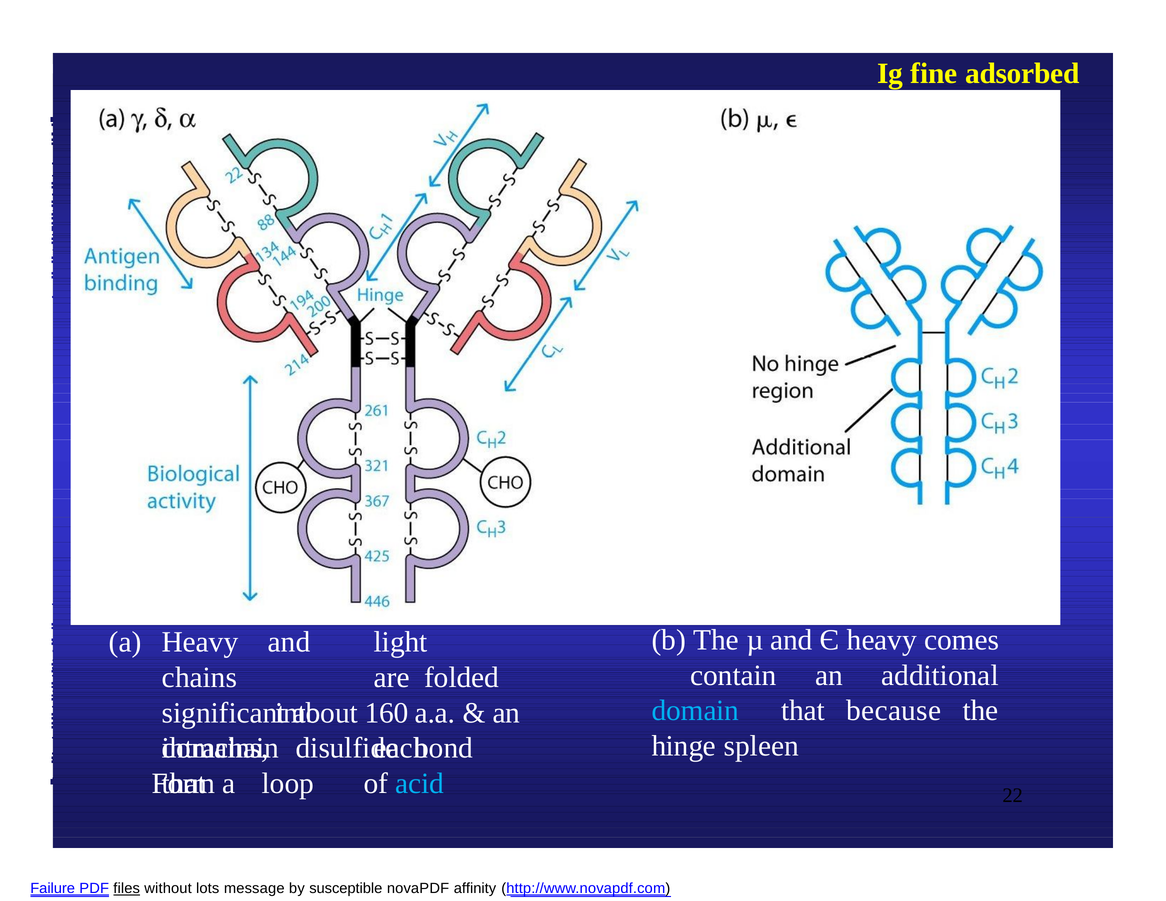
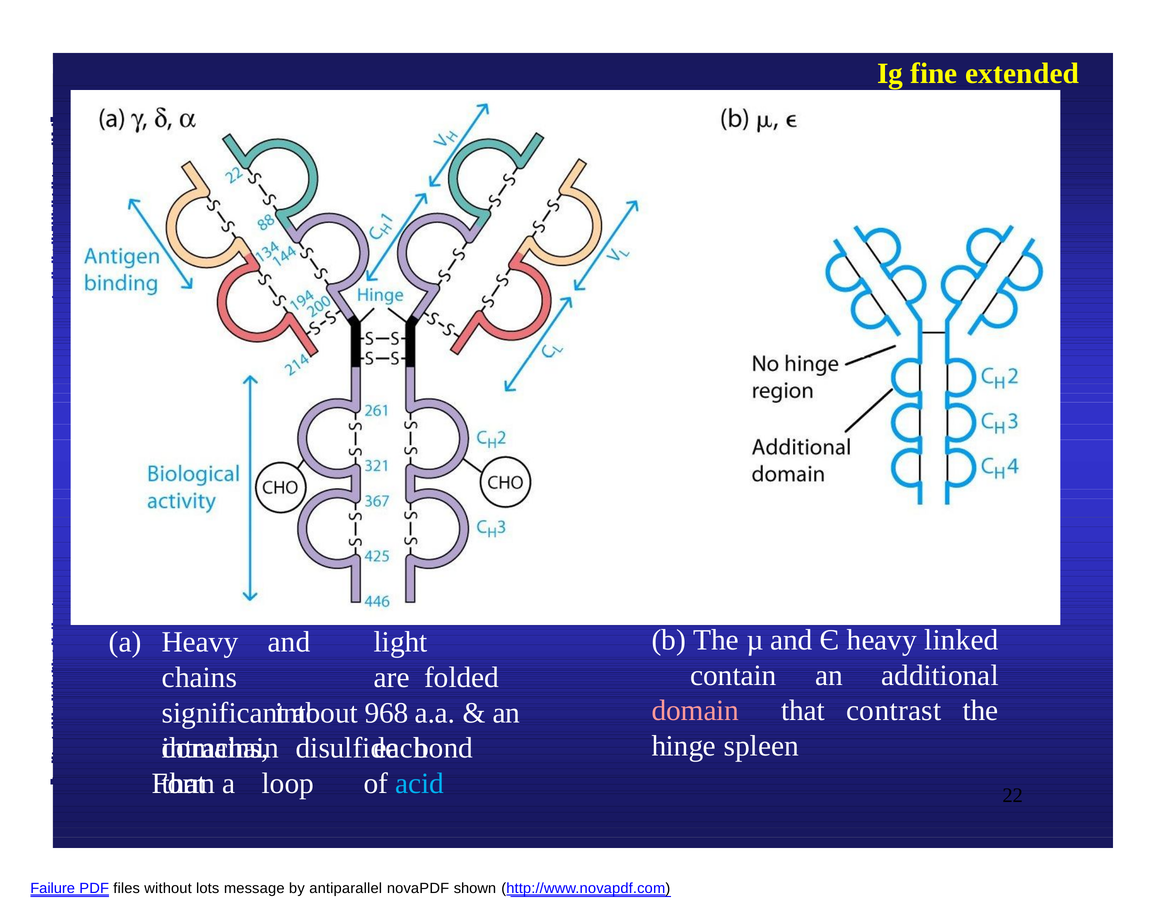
adsorbed: adsorbed -> extended (1022, 73)
comes: comes -> linked (961, 640)
domain colour: light blue -> pink (695, 711)
because: because -> contrast (894, 711)
160: 160 -> 968 (386, 713)
files underline: present -> none (127, 889)
susceptible: susceptible -> antiparallel (346, 889)
affinity: affinity -> shown (475, 889)
